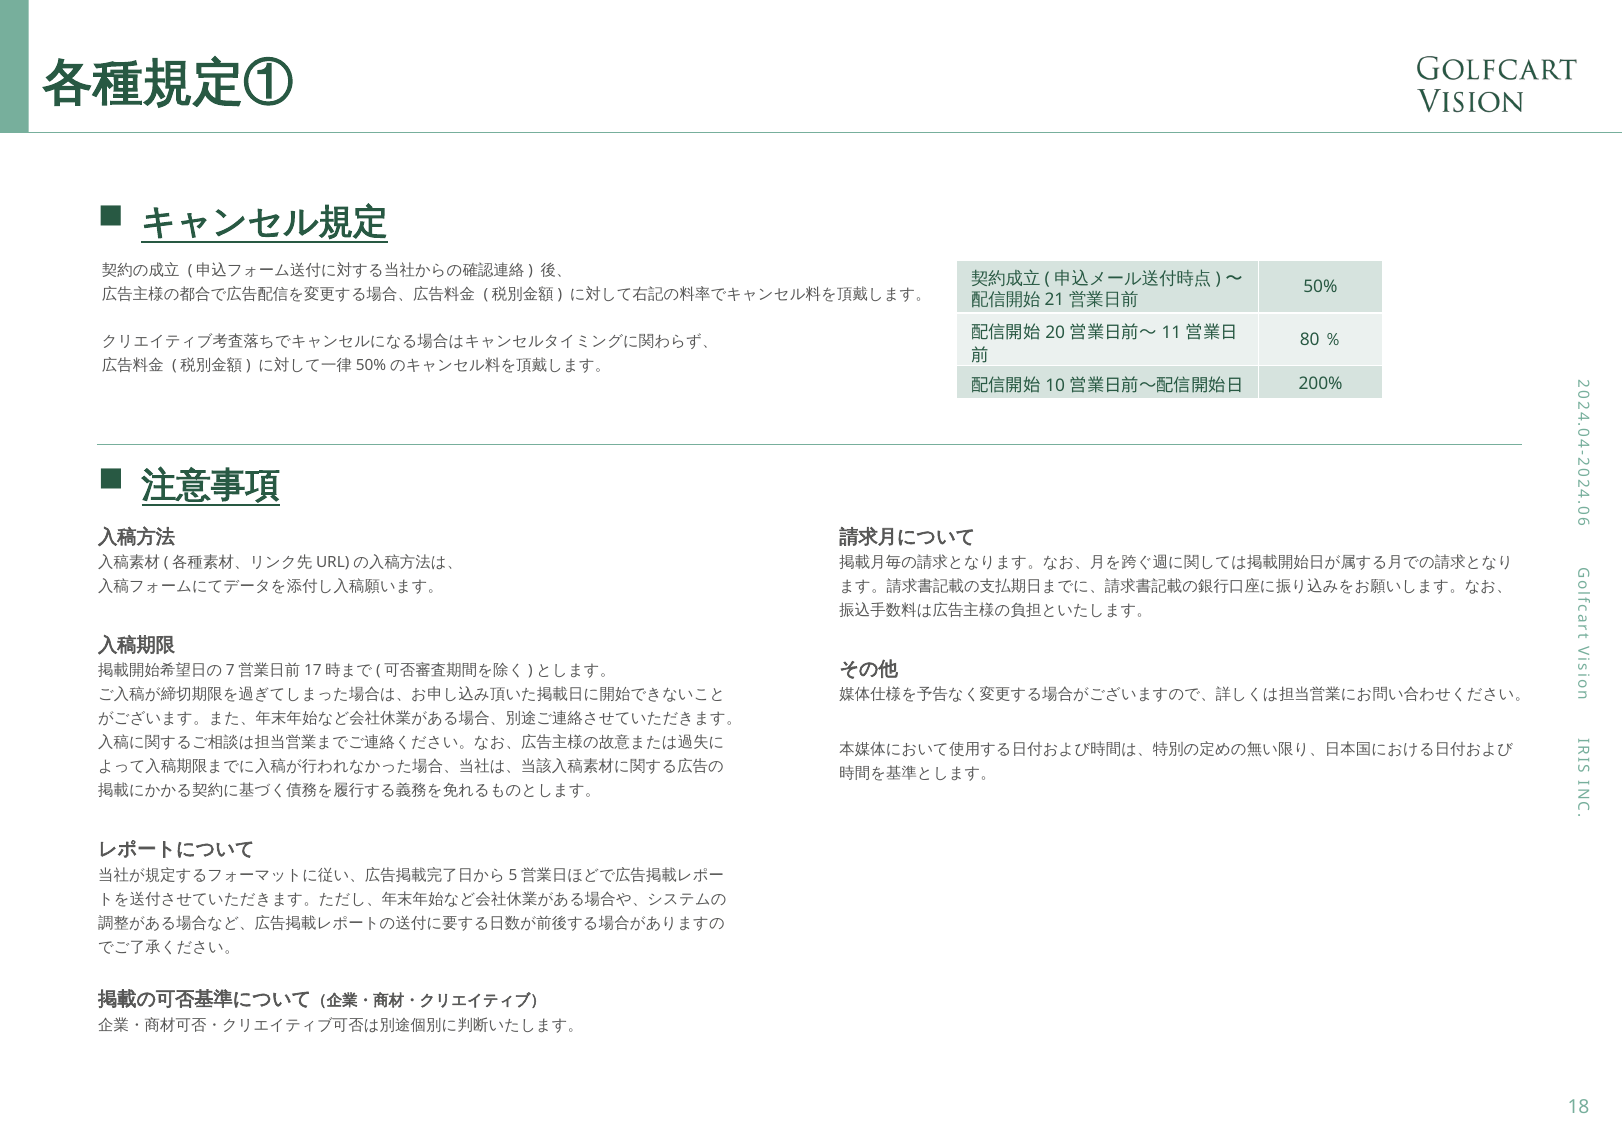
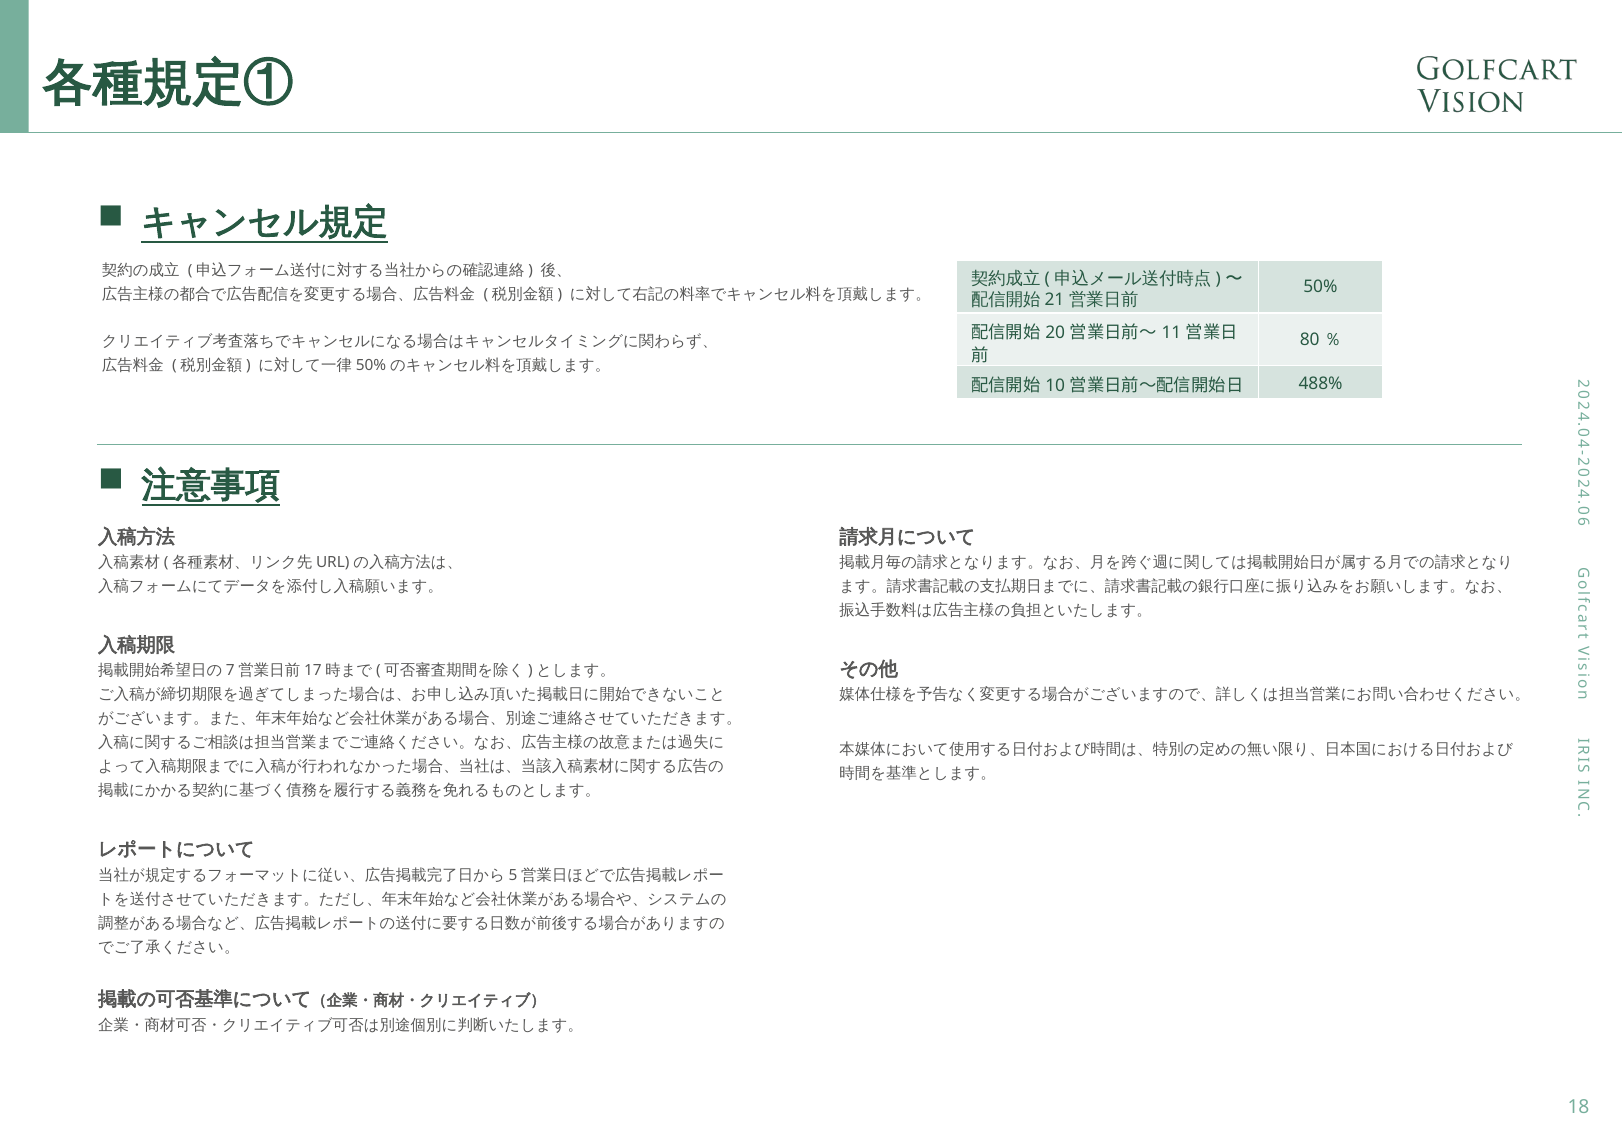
200%: 200% -> 488% (1321, 384)
